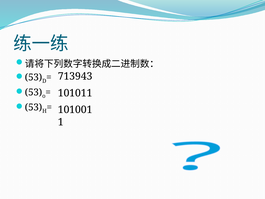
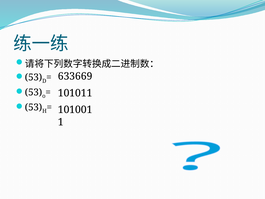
713943: 713943 -> 633669 (75, 76)
